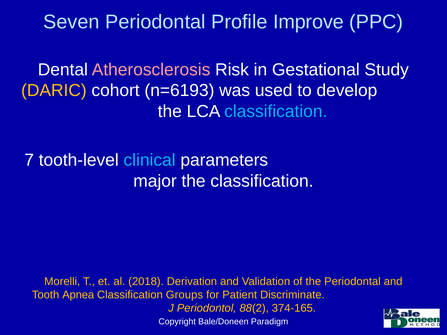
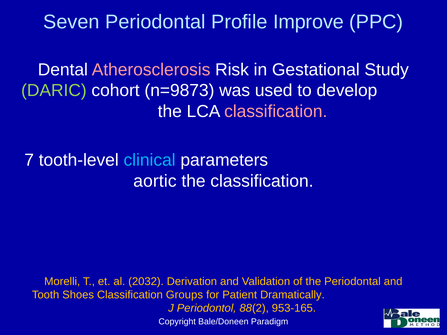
DARIC colour: yellow -> light green (54, 91)
n=6193: n=6193 -> n=9873 (179, 91)
classification colour: light blue -> pink (276, 112)
major: major -> aortic (155, 181)
2018: 2018 -> 2032 (146, 282)
Apnea: Apnea -> Shoes (78, 295)
Discriminate: Discriminate -> Dramatically (292, 295)
374-165: 374-165 -> 953-165 (294, 308)
